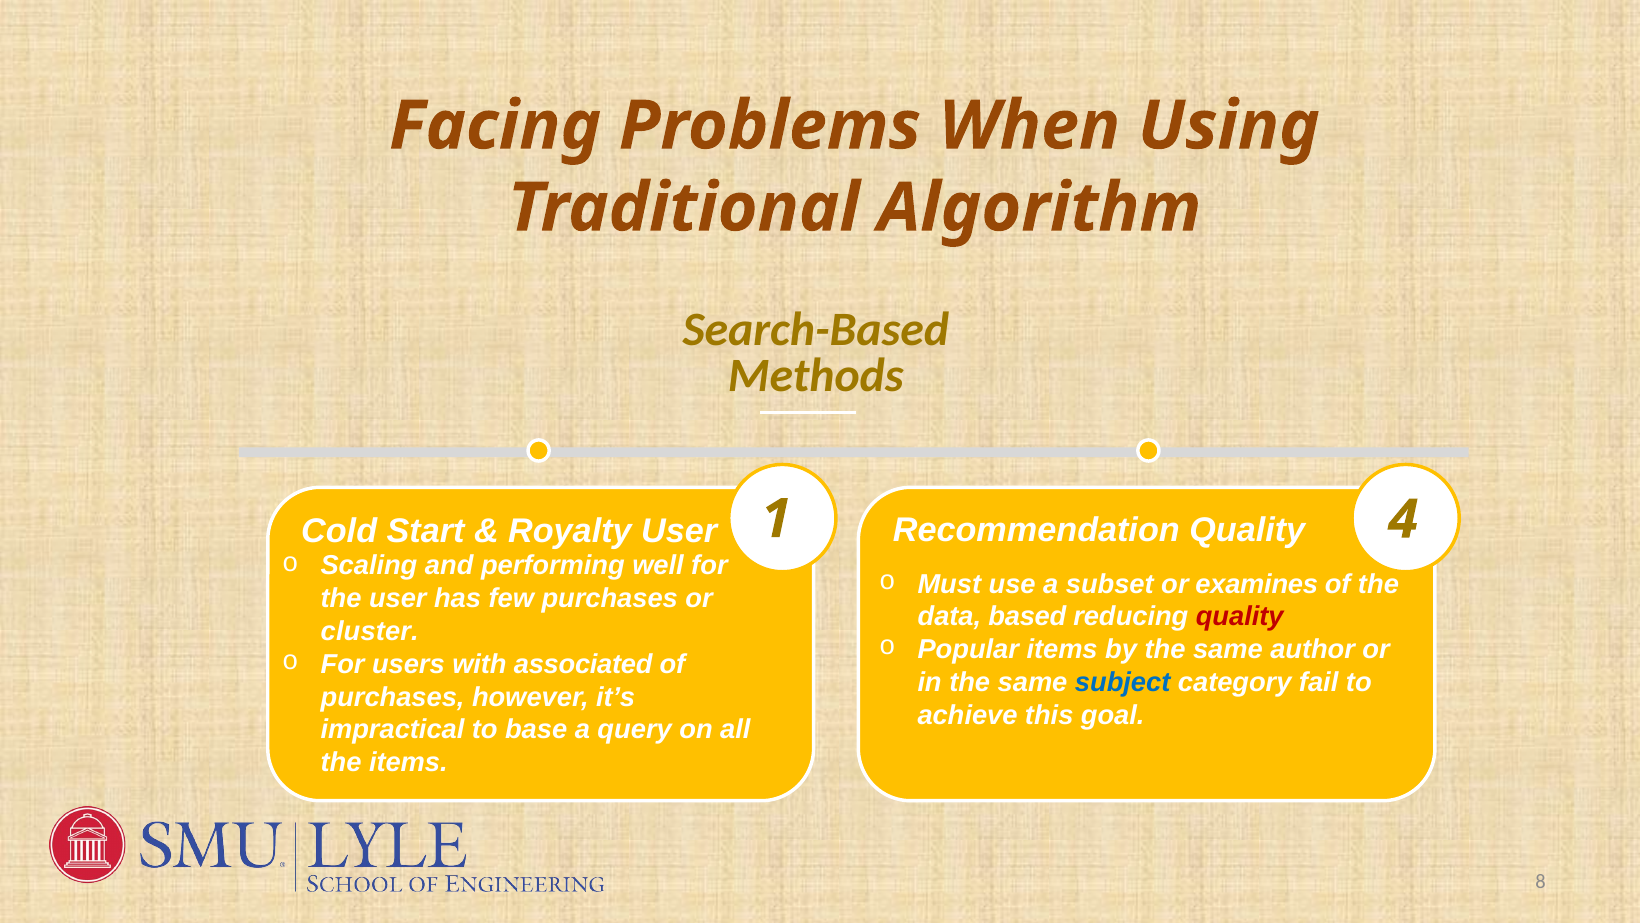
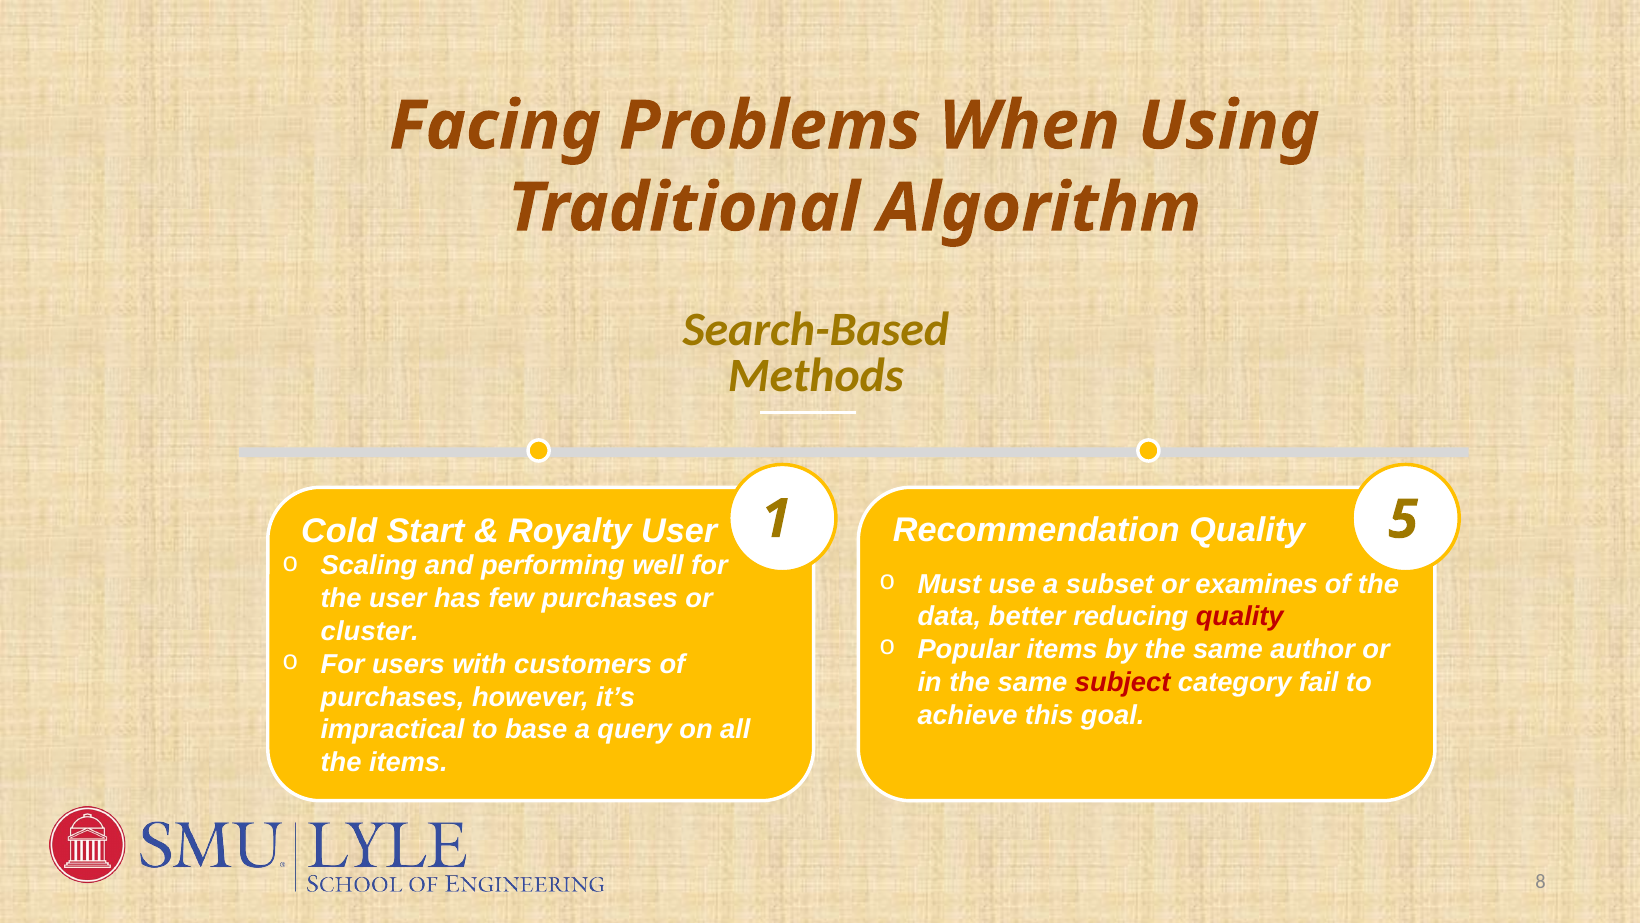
4: 4 -> 5 (1403, 519)
based: based -> better (1027, 616)
associated: associated -> customers (583, 664)
subject colour: blue -> red (1123, 682)
